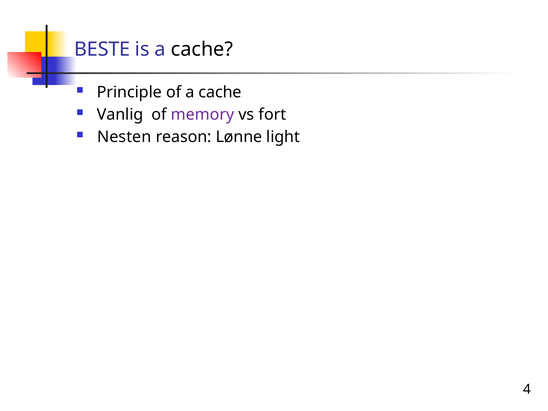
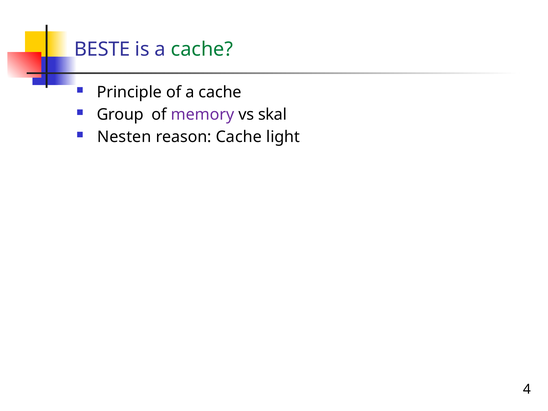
cache colour: black -> green (202, 49)
Vanlig: Vanlig -> Group (120, 115)
fort: fort -> skal (273, 115)
reason Lønne: Lønne -> Cache (239, 137)
